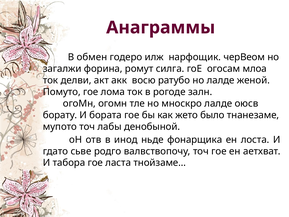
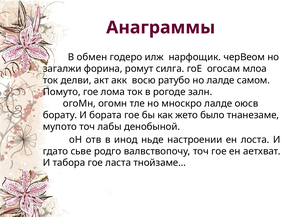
женой: женой -> самом (253, 80)
фонарщика: фонарщика -> настроении (195, 139)
